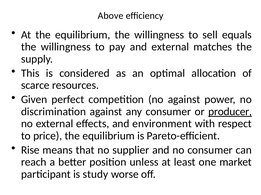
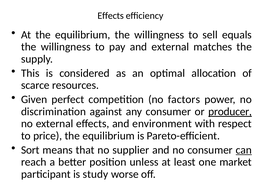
Above: Above -> Effects (111, 16)
no against: against -> factors (184, 100)
Rise: Rise -> Sort (30, 151)
can underline: none -> present (244, 151)
